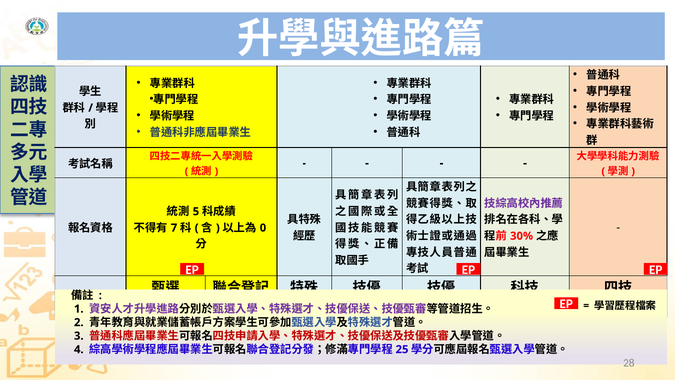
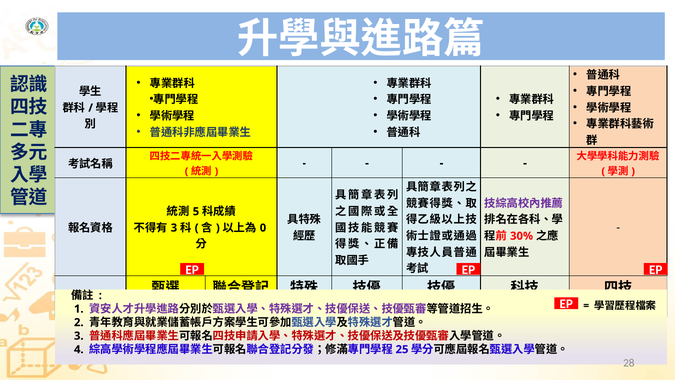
7: 7 -> 3 (174, 228)
